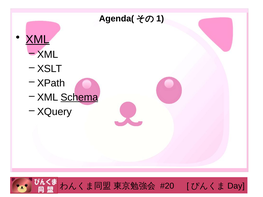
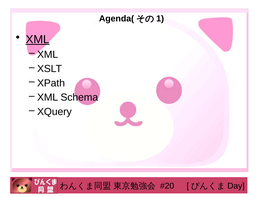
Schema underline: present -> none (79, 98)
